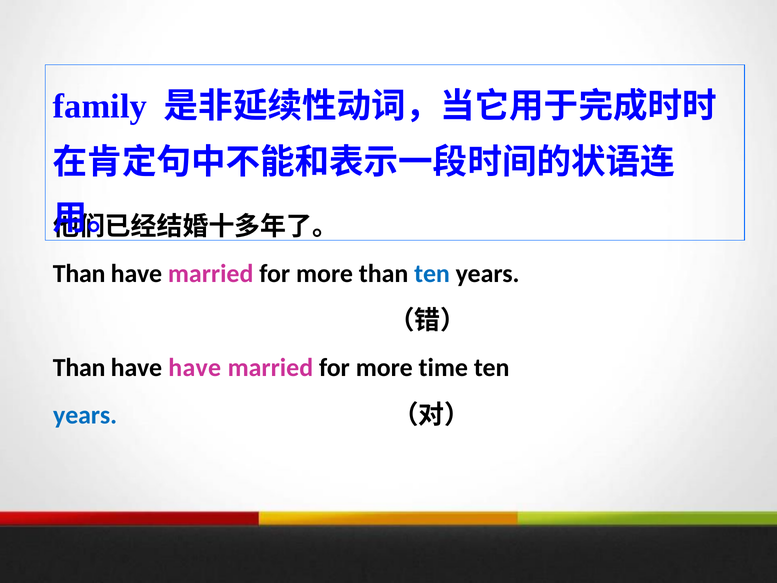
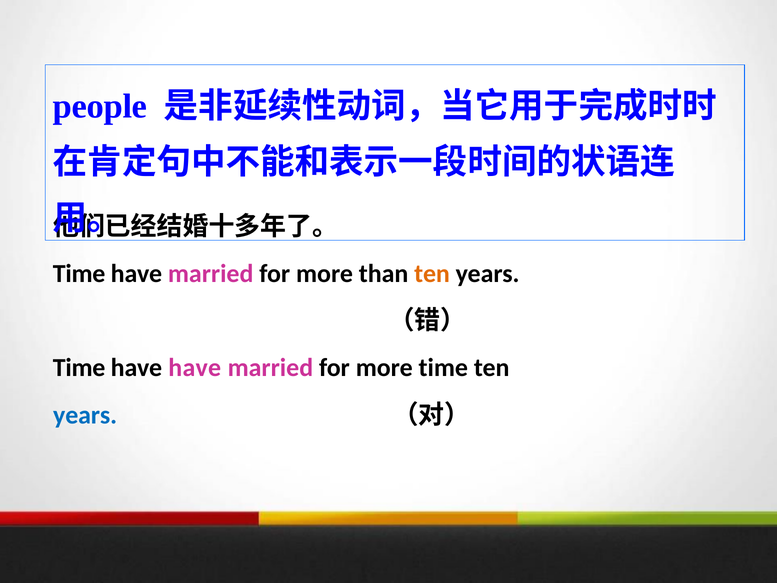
family: family -> people (100, 106)
Than: Than -> Time (79, 273)
ten colour: blue -> orange (432, 273)
Than: Than -> Time (79, 368)
